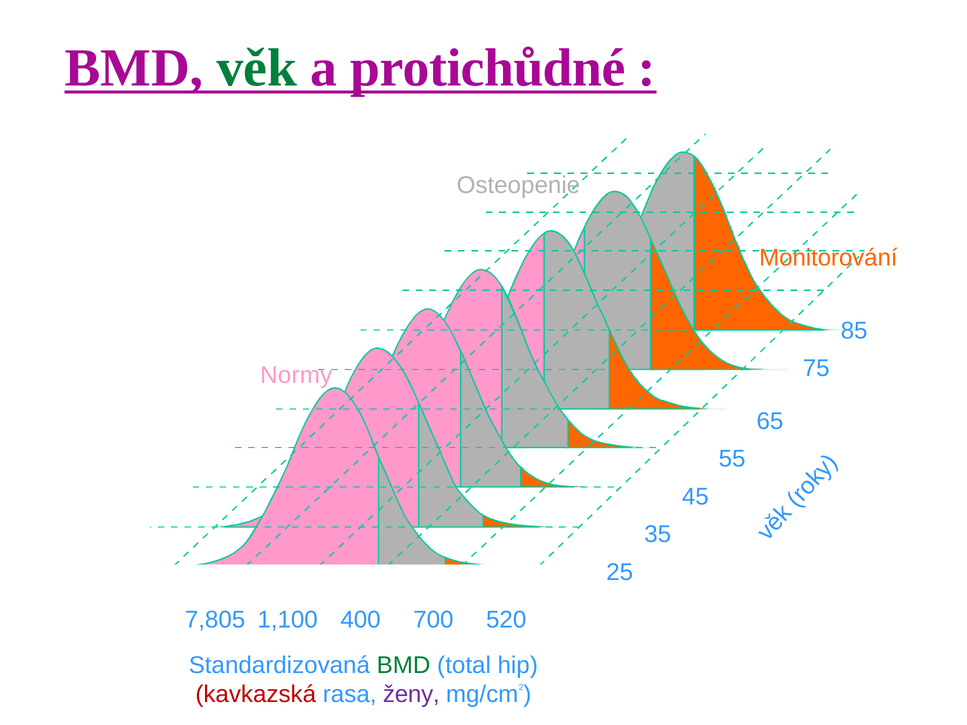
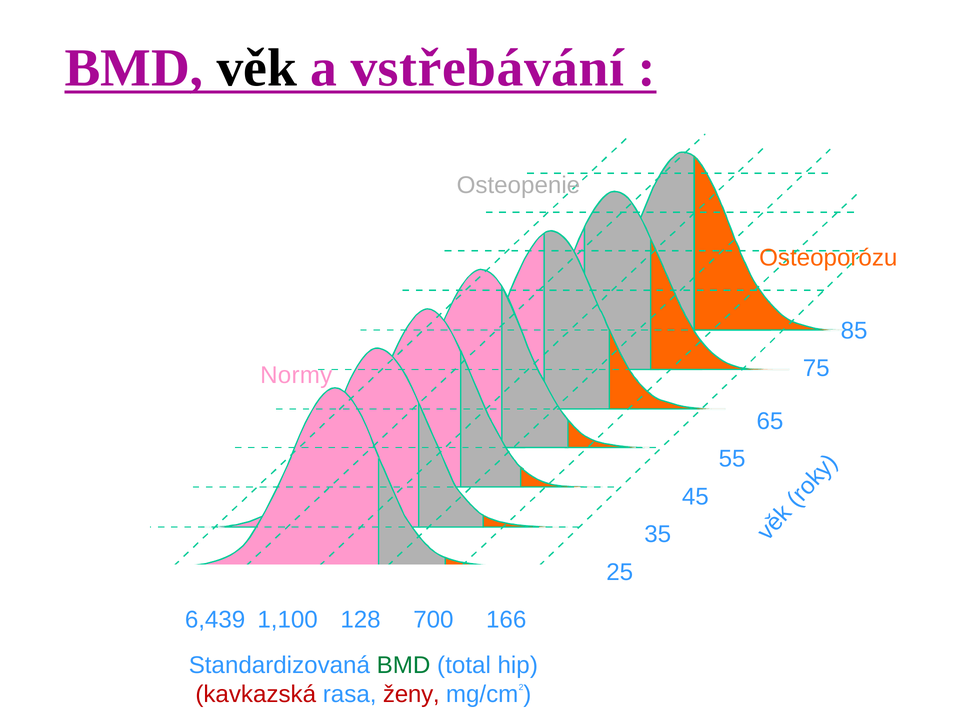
věk colour: green -> black (257, 68)
protichůdné: protichůdné -> vstřebávání (487, 68)
Monitorování: Monitorování -> Osteoporózu (828, 258)
7,805: 7,805 -> 6,439 (215, 620)
400: 400 -> 128 (361, 620)
520: 520 -> 166 (506, 620)
ženy colour: purple -> red (411, 694)
